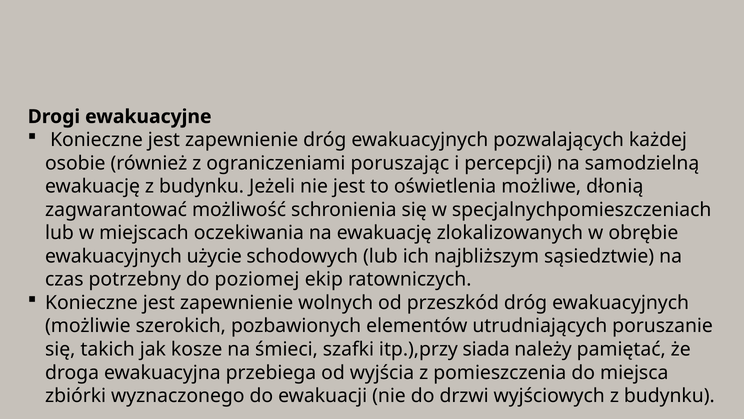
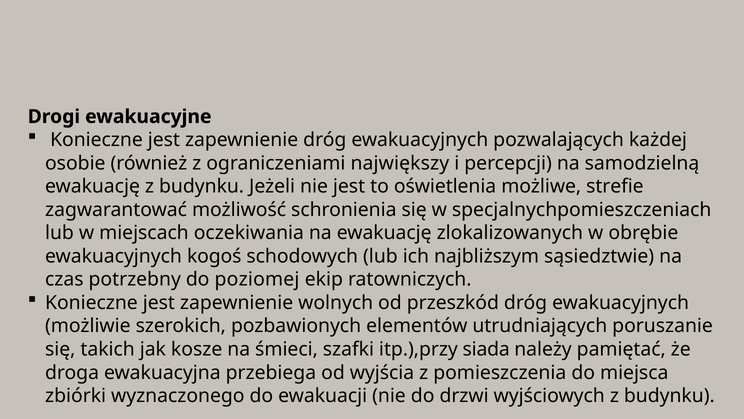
poruszając: poruszając -> największy (400, 163)
dłonią: dłonią -> strefie (615, 186)
użycie: użycie -> kogoś (214, 256)
